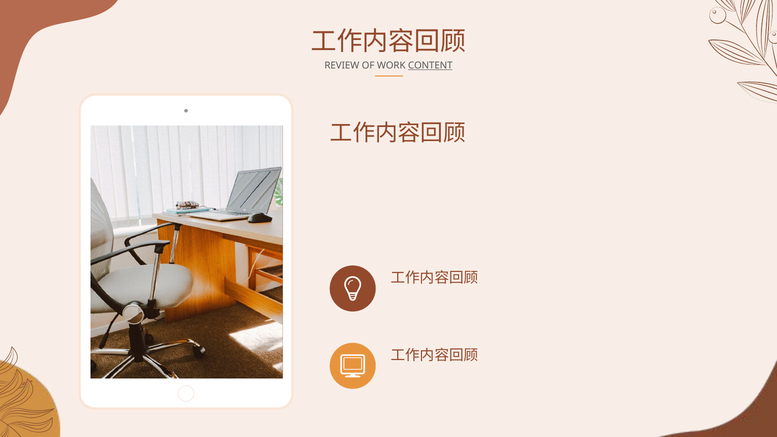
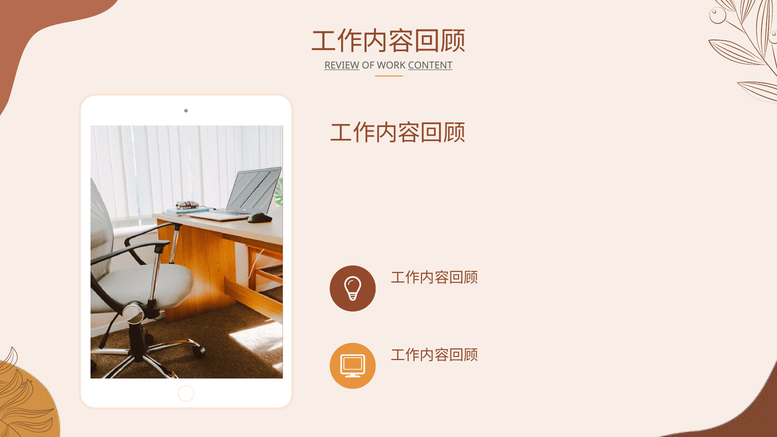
REVIEW underline: none -> present (342, 66)
